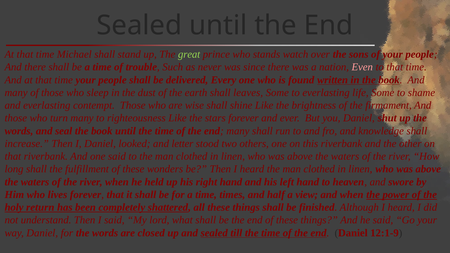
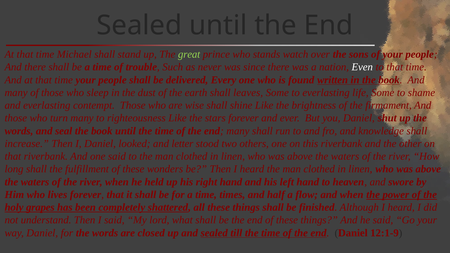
Even colour: pink -> white (362, 67)
view: view -> flow (307, 195)
return: return -> grapes (40, 207)
